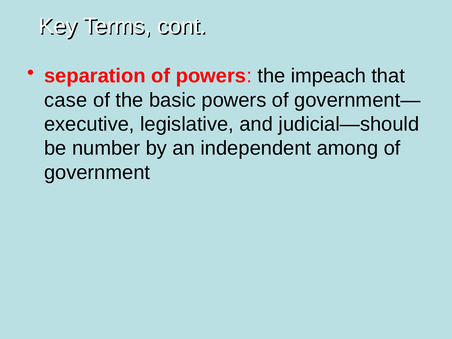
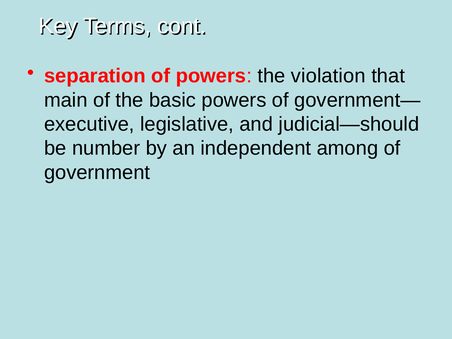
impeach: impeach -> violation (328, 76)
case: case -> main (66, 100)
